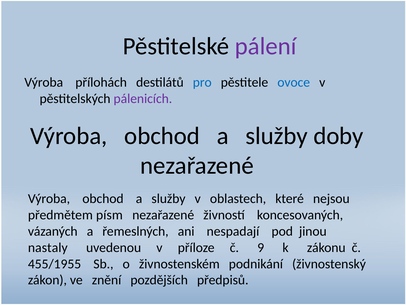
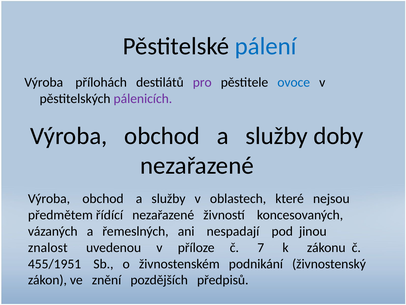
pálení colour: purple -> blue (266, 46)
pro colour: blue -> purple (202, 82)
písm: písm -> řídící (109, 215)
nastaly: nastaly -> znalost (48, 247)
9: 9 -> 7 (261, 247)
455/1955: 455/1955 -> 455/1951 (55, 263)
